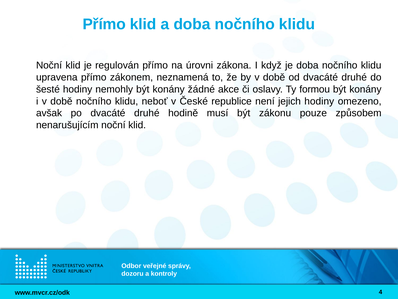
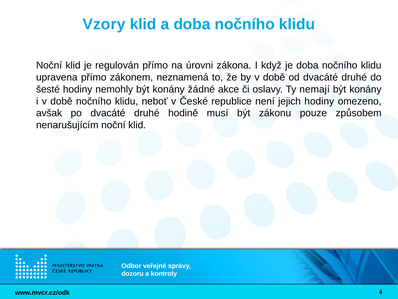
Přímo: Přímo -> Vzory (104, 24)
formou: formou -> nemají (315, 89)
